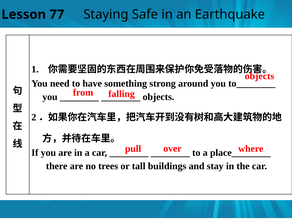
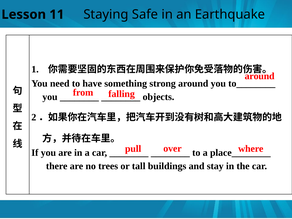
77: 77 -> 11 (57, 14)
objects: objects -> around (260, 76)
